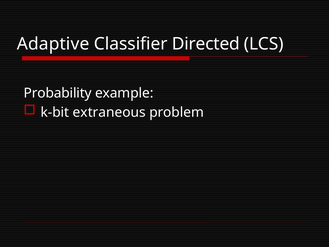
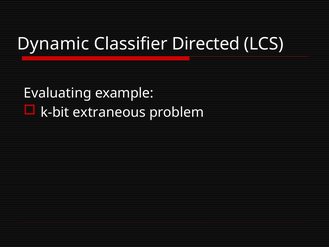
Adaptive: Adaptive -> Dynamic (53, 44)
Probability: Probability -> Evaluating (58, 93)
